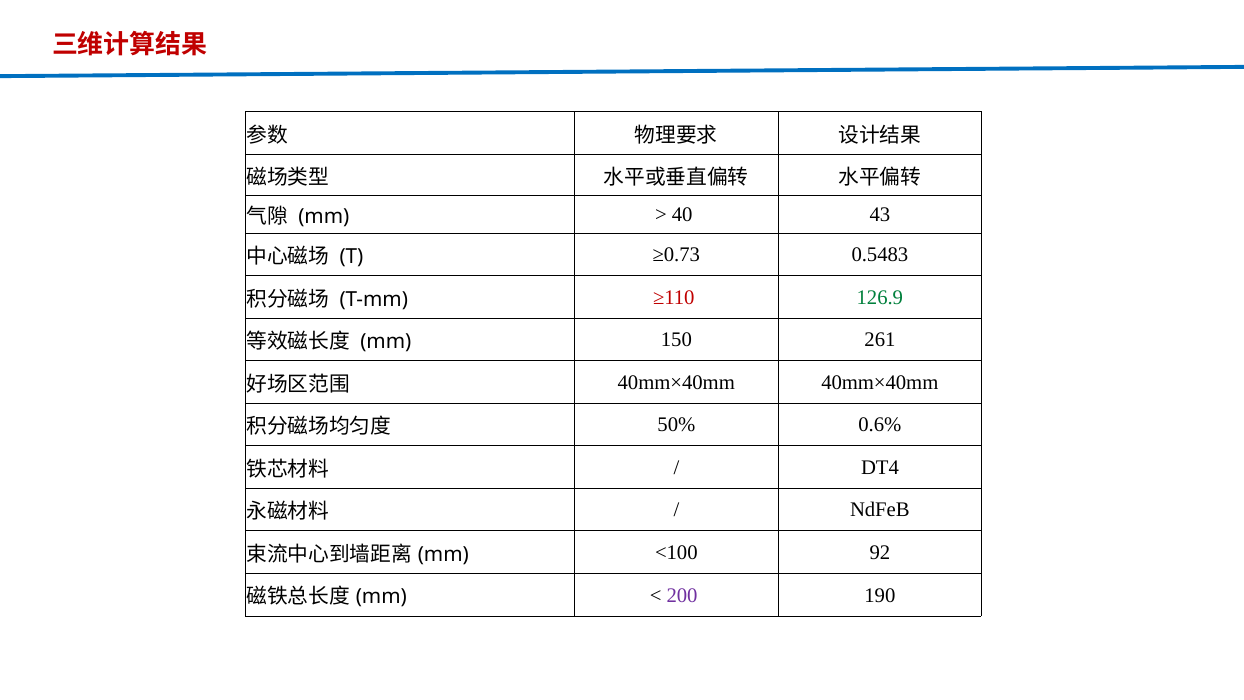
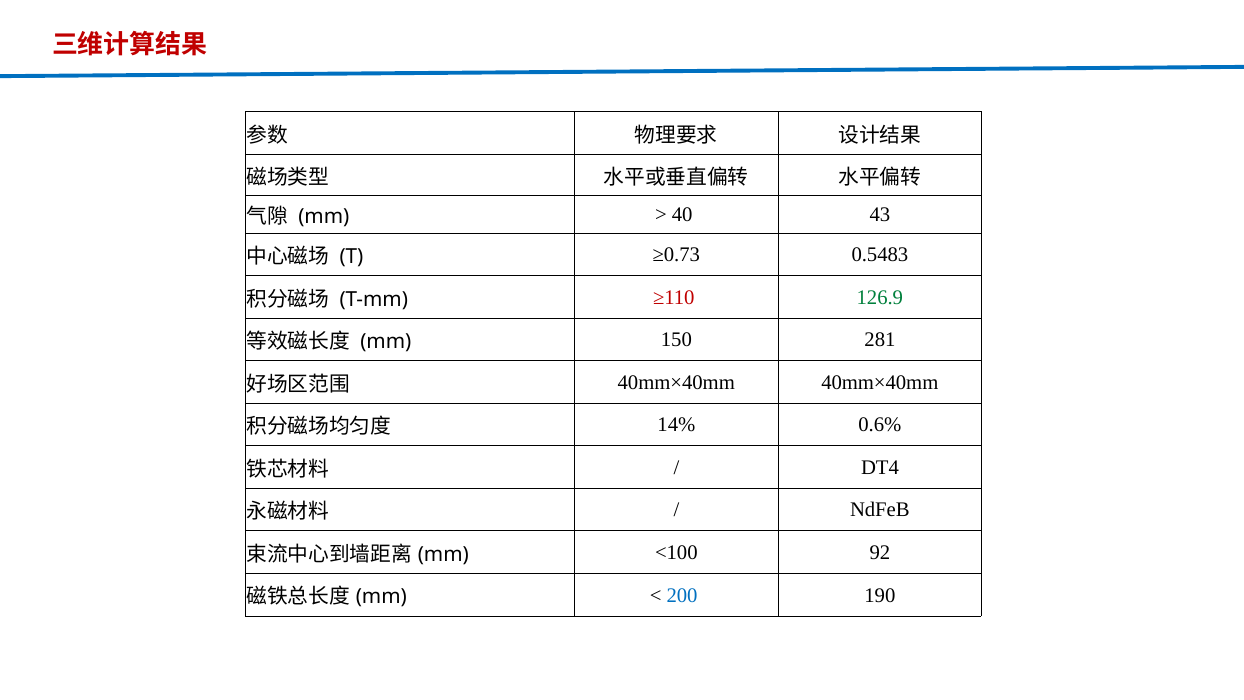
261: 261 -> 281 (880, 340)
50%: 50% -> 14% (676, 425)
200 colour: purple -> blue (682, 595)
